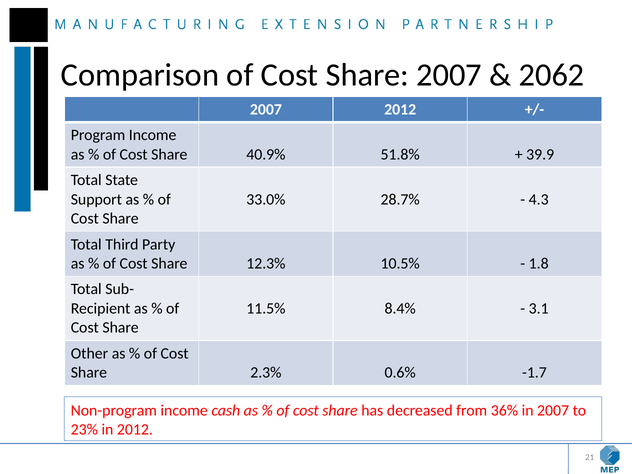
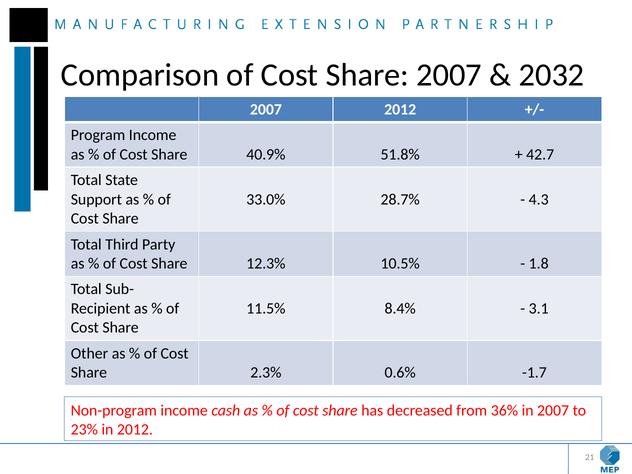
2062: 2062 -> 2032 (552, 75)
39.9: 39.9 -> 42.7 (540, 154)
